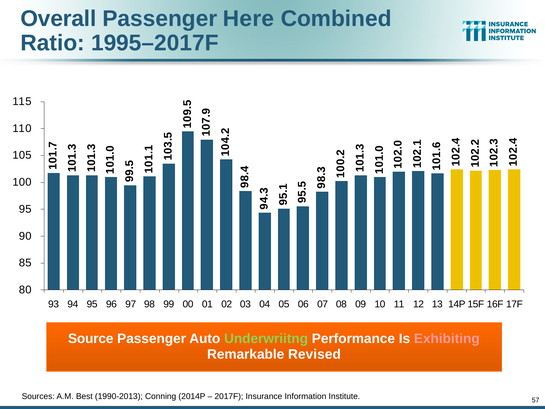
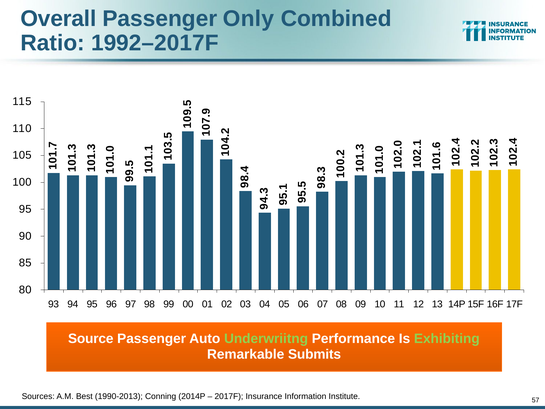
Here: Here -> Only (248, 19)
1995–2017F: 1995–2017F -> 1992–2017F (155, 43)
Exhibiting colour: pink -> light green (447, 339)
Revised: Revised -> Submits (315, 354)
